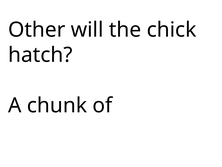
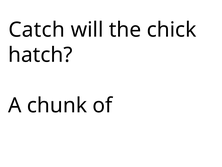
Other: Other -> Catch (37, 30)
